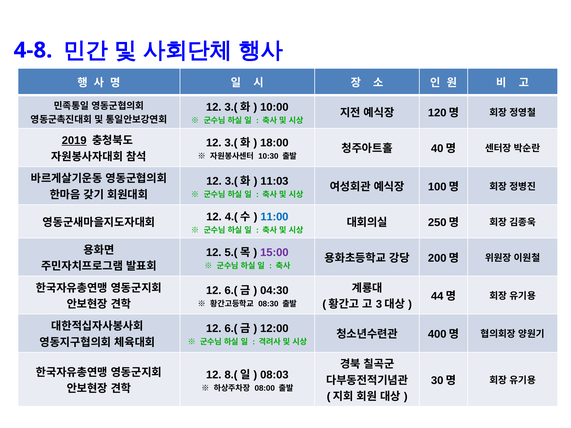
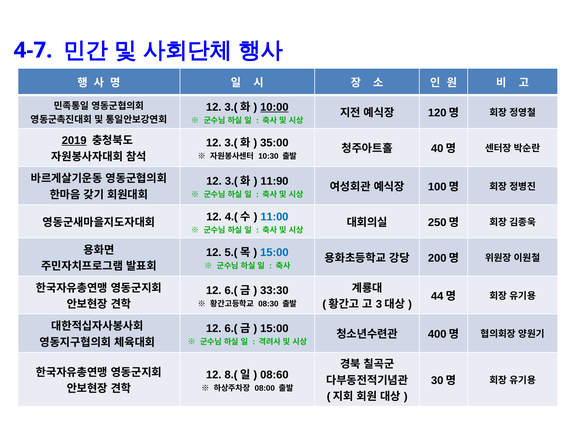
4-8: 4-8 -> 4-7 (33, 50)
10:00 underline: none -> present (274, 107)
18:00: 18:00 -> 35:00 (274, 143)
11:03: 11:03 -> 11:90 (274, 181)
15:00 colour: purple -> blue (274, 253)
04:30: 04:30 -> 33:30 (274, 291)
12:00: 12:00 -> 15:00 (274, 329)
08:03: 08:03 -> 08:60 (274, 375)
